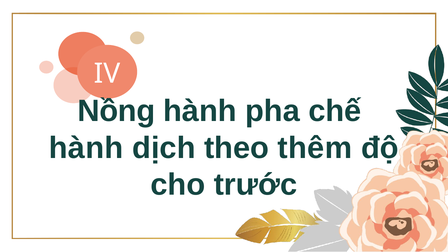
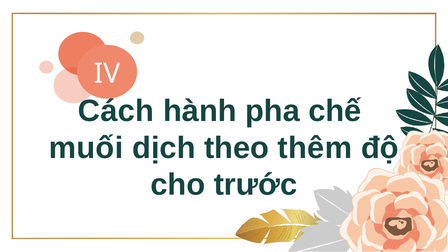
Nồng: Nồng -> Cách (116, 111)
hành: hành -> muối (86, 148)
